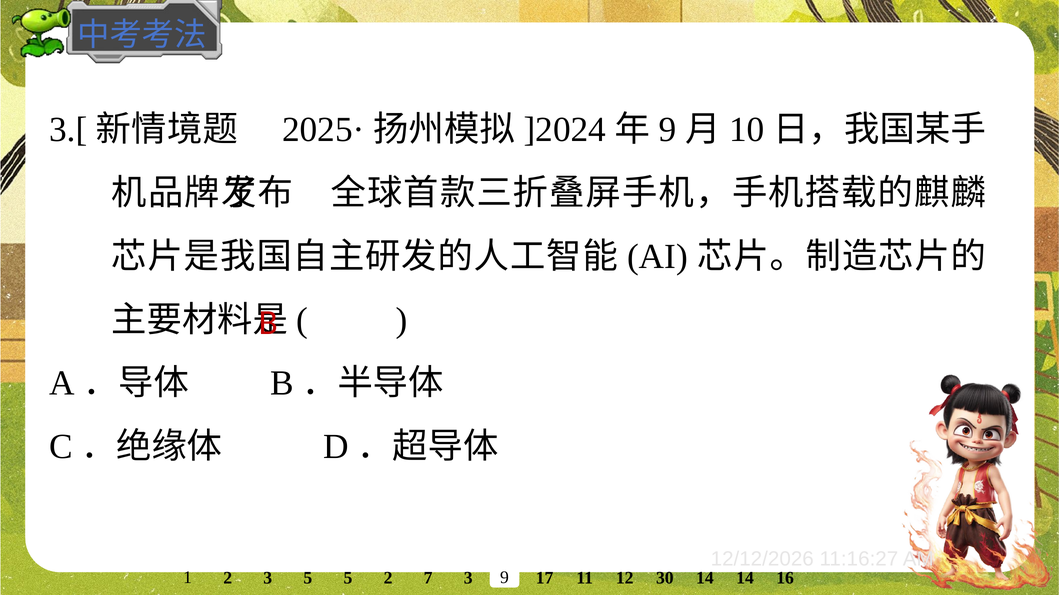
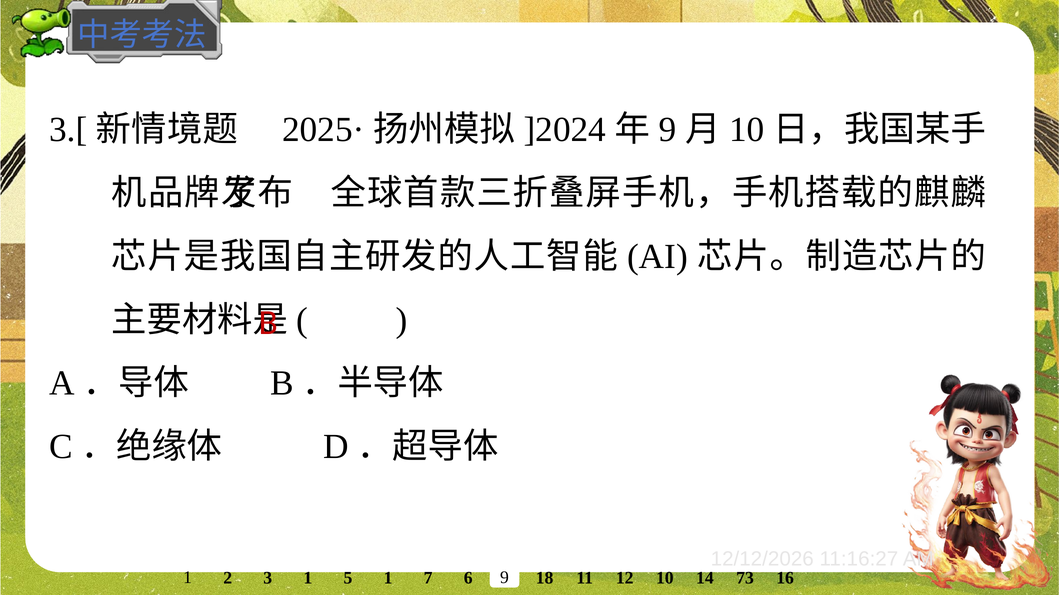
17: 17 -> 18 (545, 578)
30: 30 -> 10 (665, 578)
14 14: 14 -> 73 (745, 578)
3 5: 5 -> 1 (308, 578)
5 2: 2 -> 1 (388, 578)
7 3: 3 -> 6 (468, 578)
